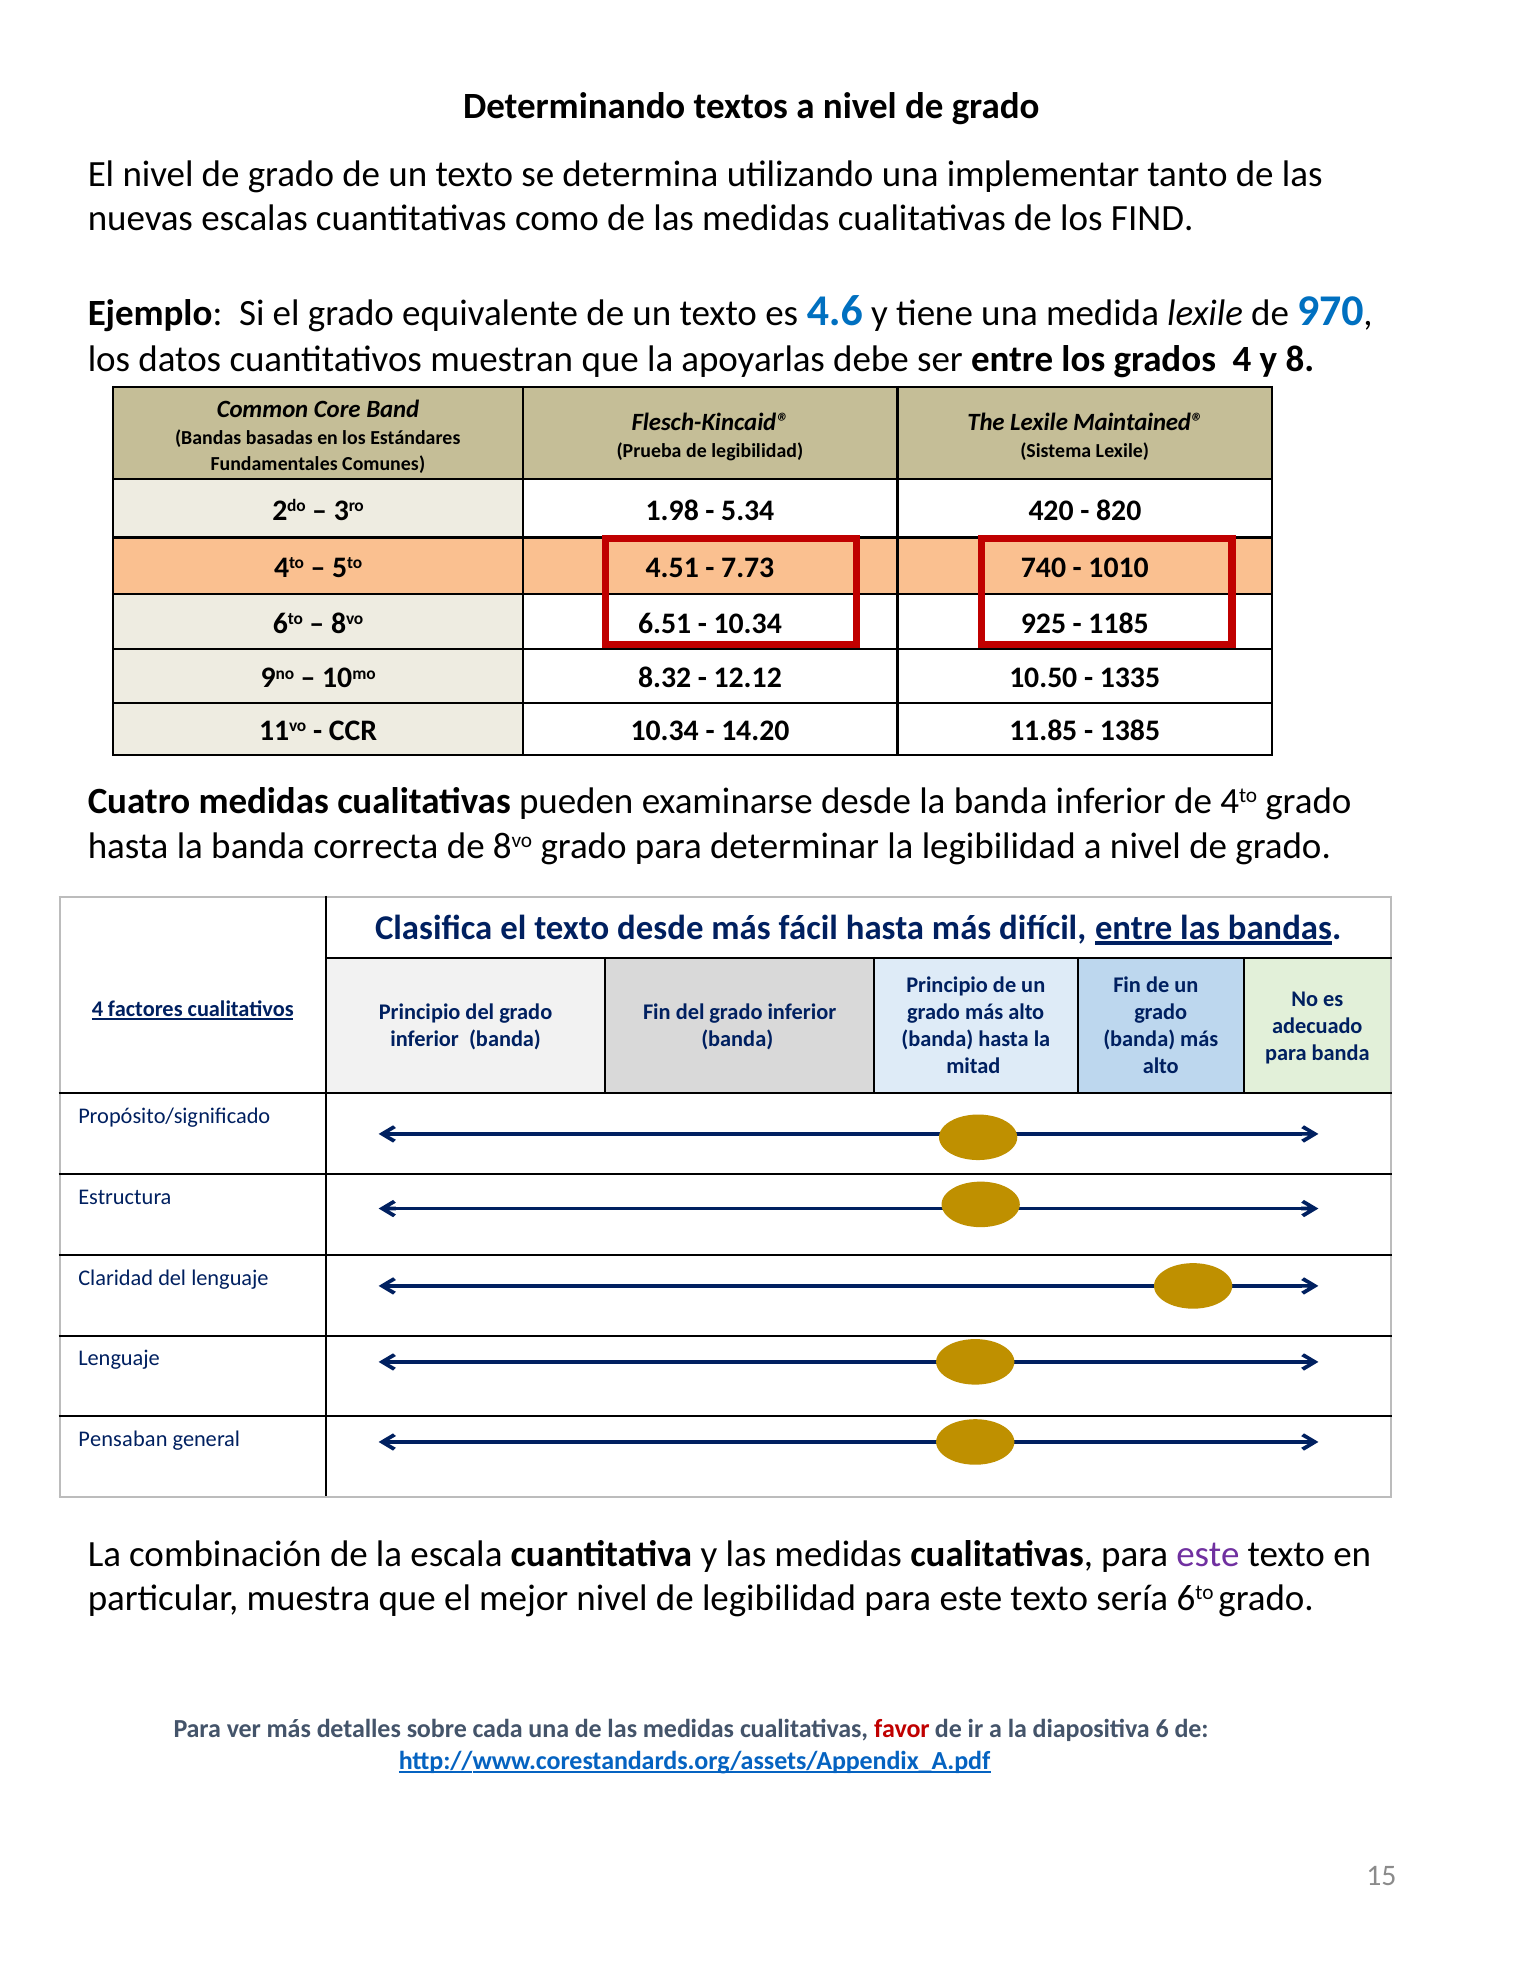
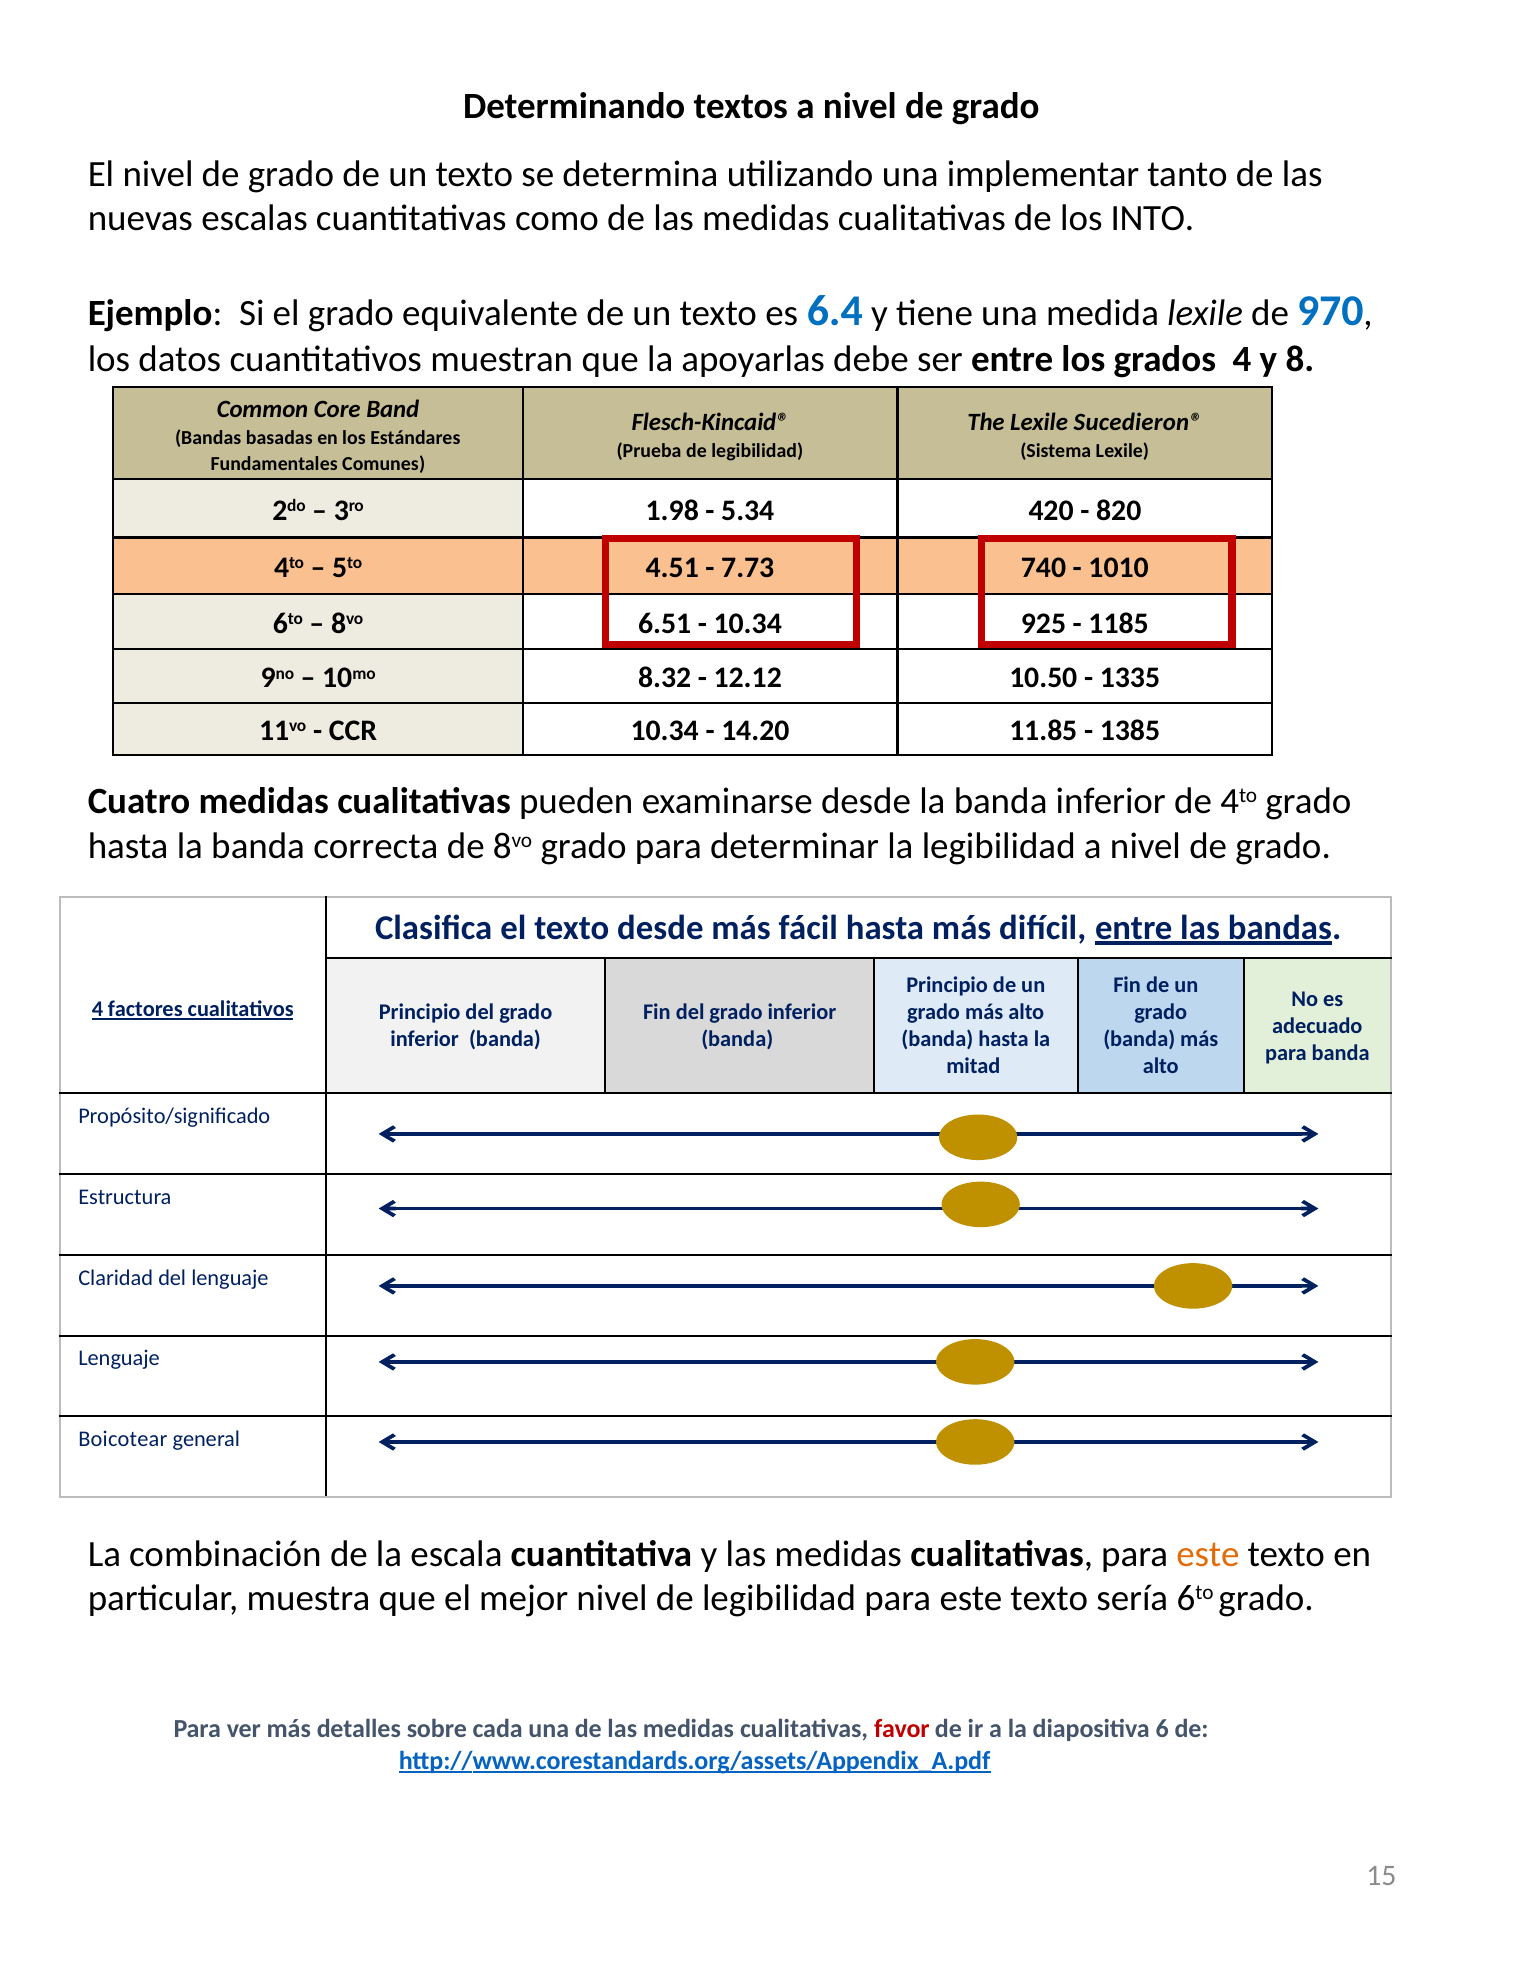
FIND: FIND -> INTO (1152, 218)
4.6: 4.6 -> 6.4 (835, 312)
Maintained®: Maintained® -> Sucedieron® (1138, 422)
Pensaban: Pensaban -> Boicotear (123, 1440)
este colour: purple -> orange (1208, 1554)
